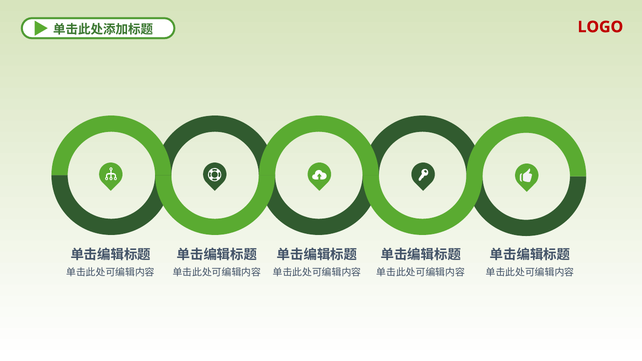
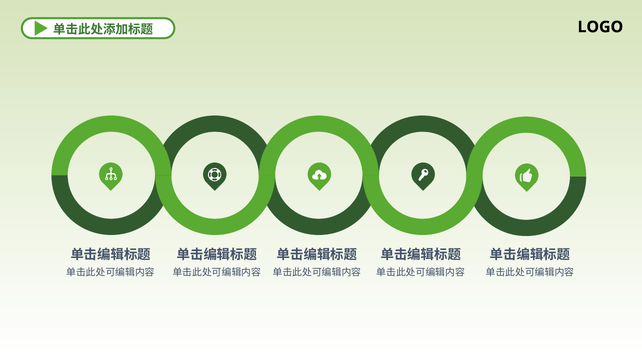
LOGO colour: red -> black (600, 27)
